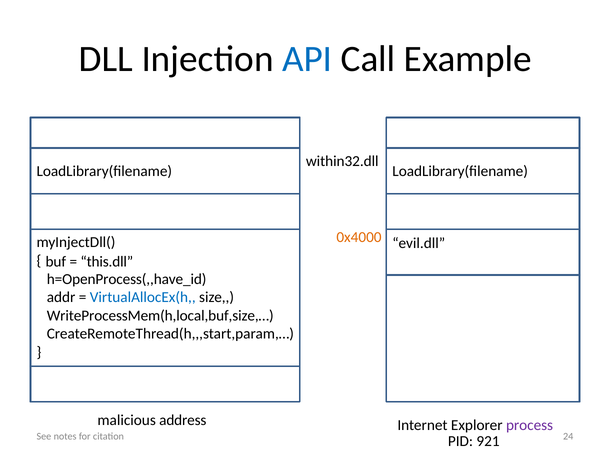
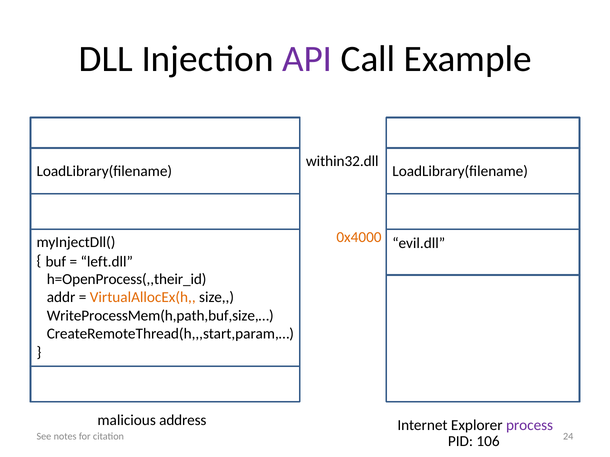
API colour: blue -> purple (307, 59)
this.dll: this.dll -> left.dll (107, 262)
h=OpenProcess(,,have_id: h=OpenProcess(,,have_id -> h=OpenProcess(,,their_id (127, 279)
VirtualAllocEx(h colour: blue -> orange (143, 298)
WriteProcessMem(h,local,buf,size,…: WriteProcessMem(h,local,buf,size,… -> WriteProcessMem(h,path,buf,size,… (160, 316)
921: 921 -> 106 (488, 442)
